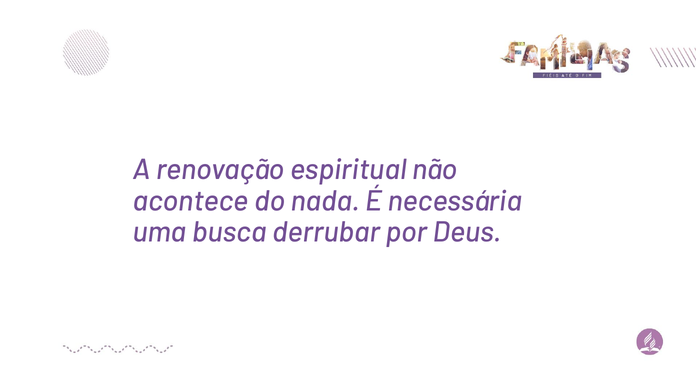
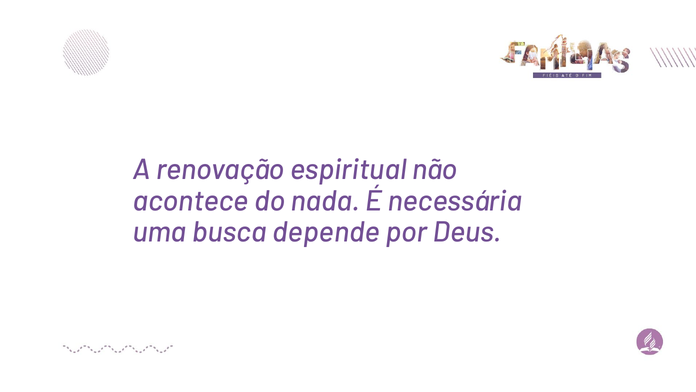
derrubar: derrubar -> depende (326, 232)
